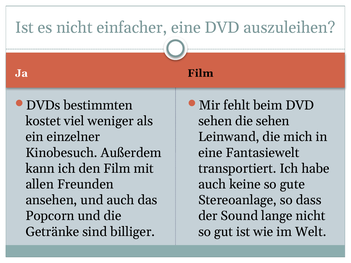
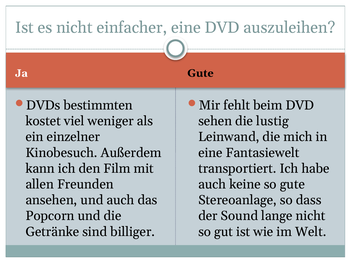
Ja Film: Film -> Gute (200, 73)
die sehen: sehen -> lustig (273, 121)
